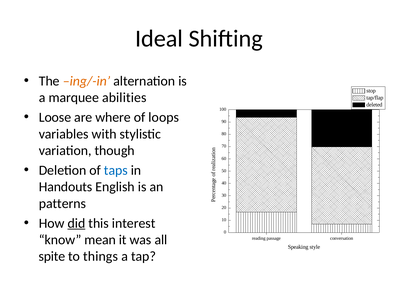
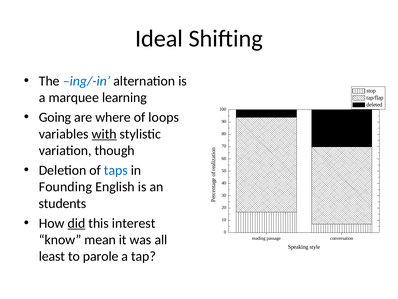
ing/-in colour: orange -> blue (86, 81)
abilities: abilities -> learning (124, 97)
Loose: Loose -> Going (55, 117)
with underline: none -> present (104, 134)
Handouts: Handouts -> Founding (65, 187)
patterns: patterns -> students (63, 203)
spite: spite -> least (52, 256)
things: things -> parole (101, 256)
